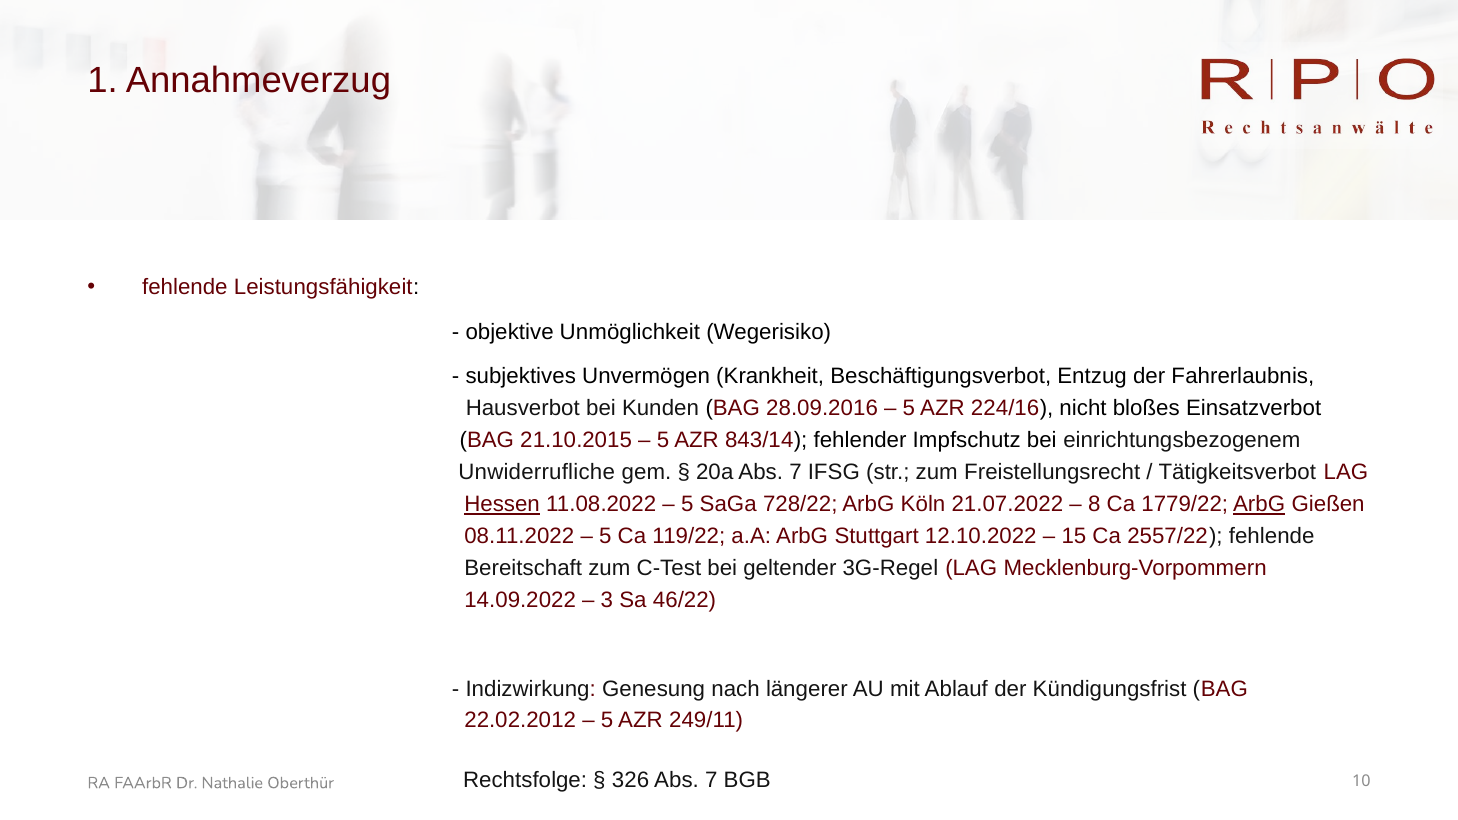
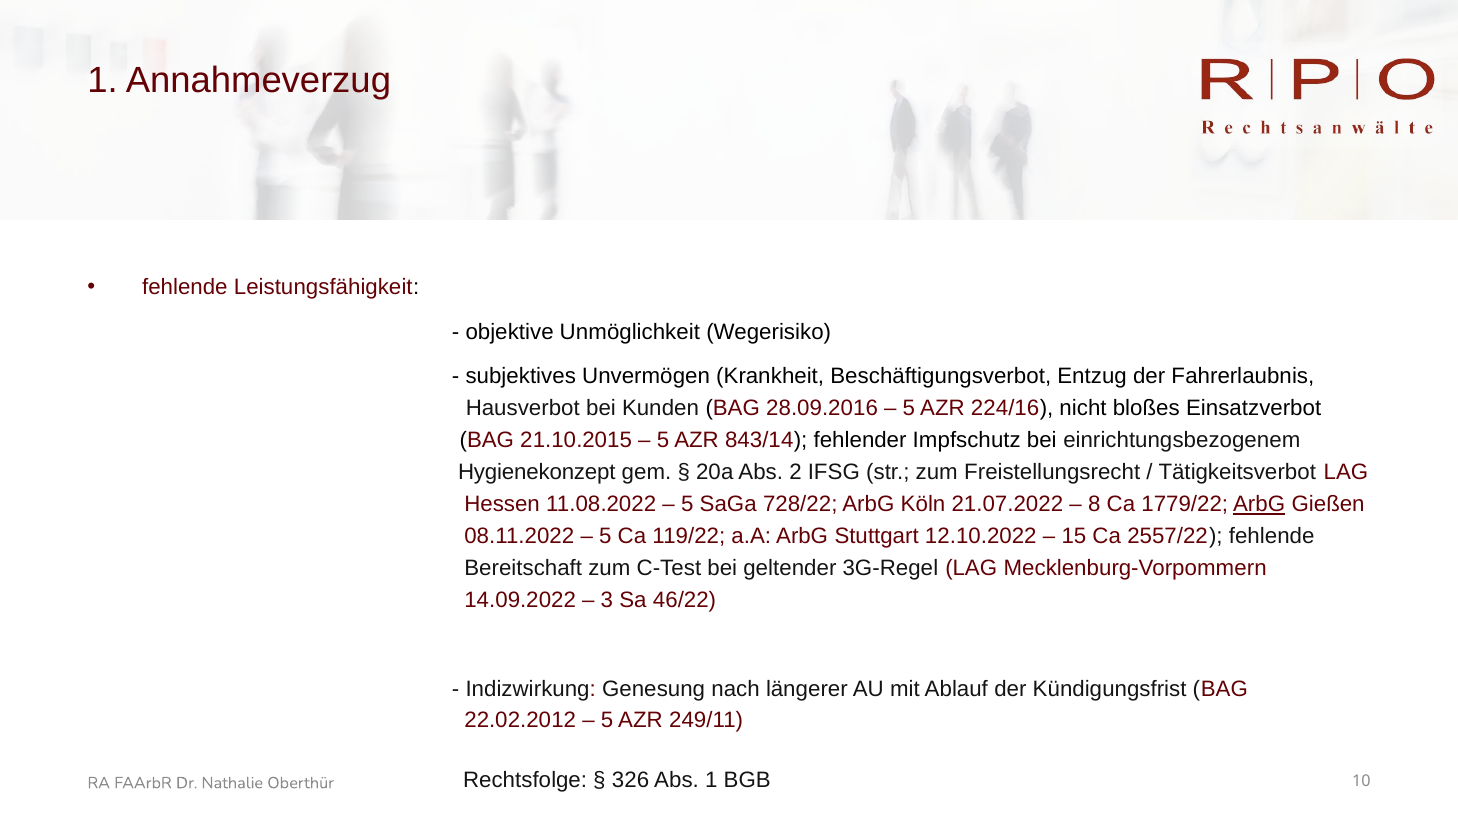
Unwiderrufliche: Unwiderrufliche -> Hygienekonzept (537, 472)
20a Abs 7: 7 -> 2 (795, 472)
Hessen underline: present -> none (502, 505)
326 Abs 7: 7 -> 1 (711, 780)
